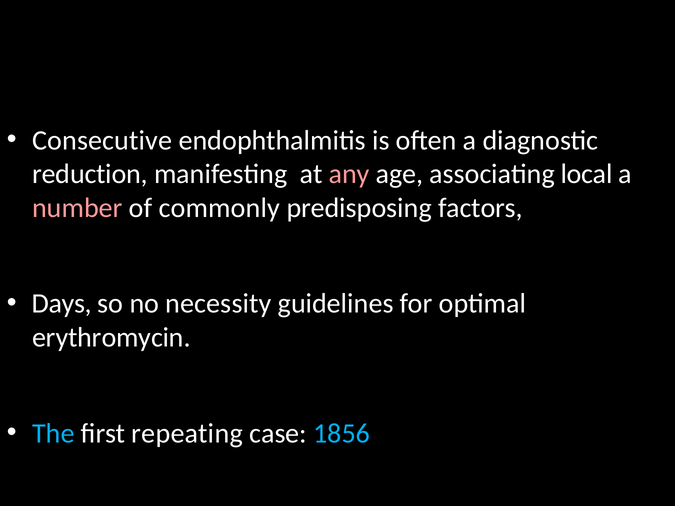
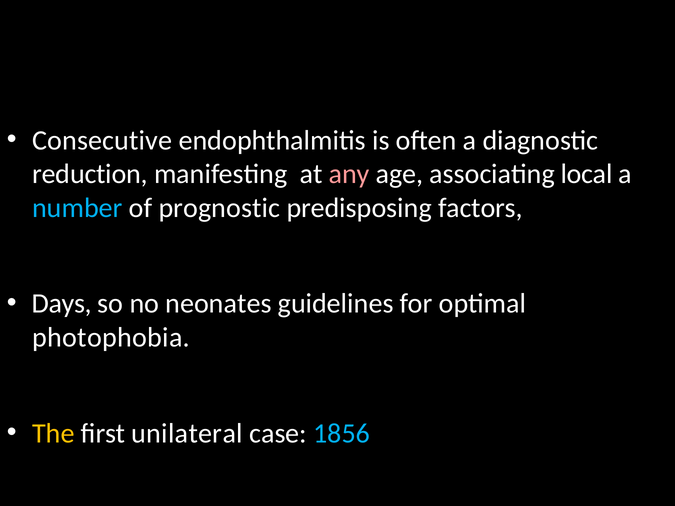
number colour: pink -> light blue (77, 208)
commonly: commonly -> prognostic (219, 208)
necessity: necessity -> neonates (218, 304)
erythromycin: erythromycin -> photophobia (111, 338)
The colour: light blue -> yellow (53, 434)
repeating: repeating -> unilateral (187, 434)
